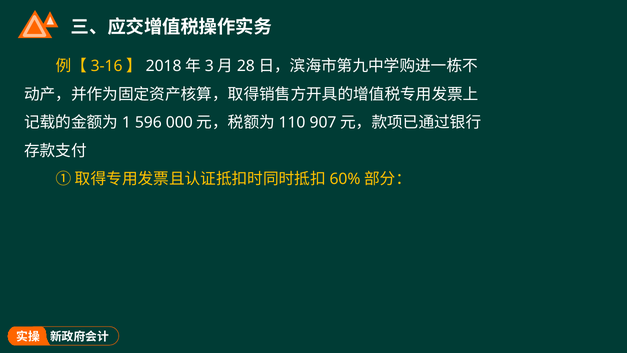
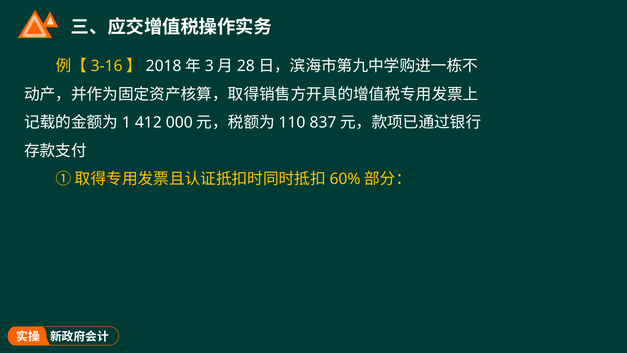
596: 596 -> 412 (148, 123)
907: 907 -> 837 (323, 123)
